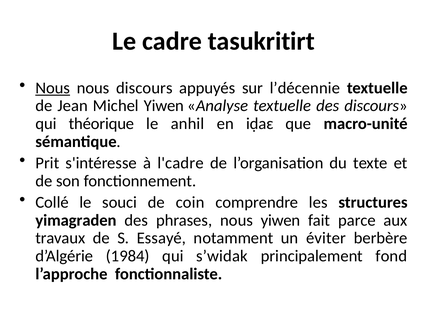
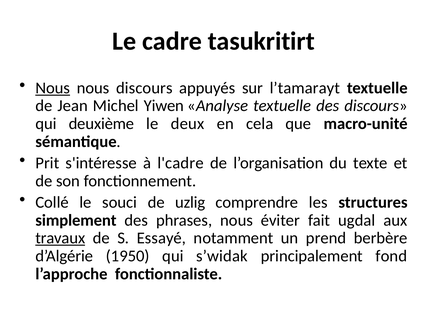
l’décennie: l’décennie -> l’tamarayt (305, 88)
théorique: théorique -> deuxième (101, 124)
anhil: anhil -> deux (188, 124)
iḍaɛ: iḍaɛ -> cela (260, 124)
coin: coin -> uzlig (190, 202)
yimagraden: yimagraden -> simplement (76, 220)
nous yiwen: yiwen -> éviter (280, 220)
parce: parce -> ugdal (357, 220)
travaux underline: none -> present (60, 238)
éviter: éviter -> prend (326, 238)
1984: 1984 -> 1950 (128, 256)
